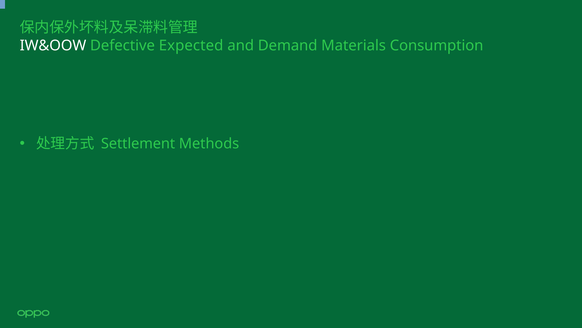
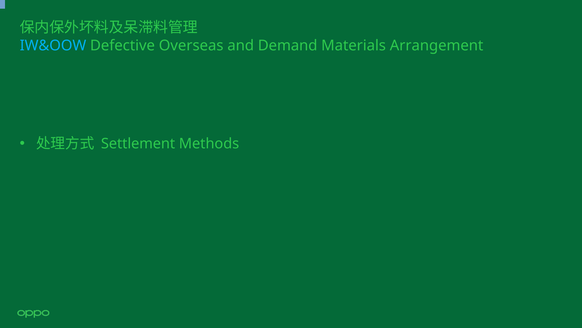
IW&OOW colour: white -> light blue (53, 45)
Expected: Expected -> Overseas (191, 45)
Consumption: Consumption -> Arrangement (437, 45)
